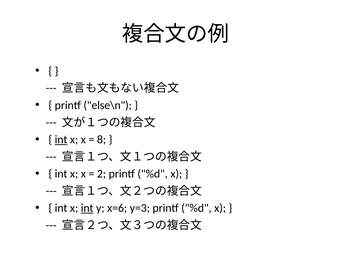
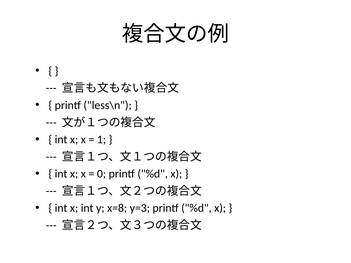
else\n: else\n -> less\n (108, 105)
int underline: present -> none (61, 140)
8: 8 -> 1 (102, 140)
2: 2 -> 0 (102, 174)
int underline: present -> none (87, 208)
x=6: x=6 -> x=8 (117, 208)
